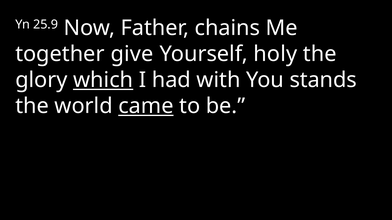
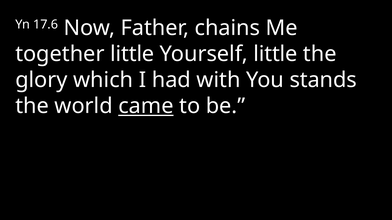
25.9: 25.9 -> 17.6 (46, 24)
together give: give -> little (132, 54)
Yourself holy: holy -> little (275, 54)
which underline: present -> none (103, 80)
